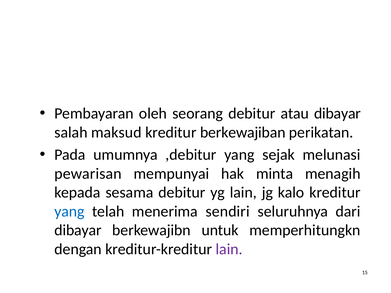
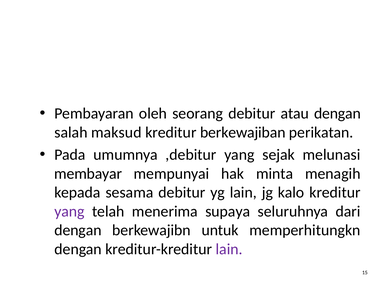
atau dibayar: dibayar -> dengan (337, 114)
pewarisan: pewarisan -> membayar (88, 174)
yang colour: blue -> purple (69, 212)
sendiri: sendiri -> supaya (228, 212)
dibayar: dibayar -> dengan (78, 230)
